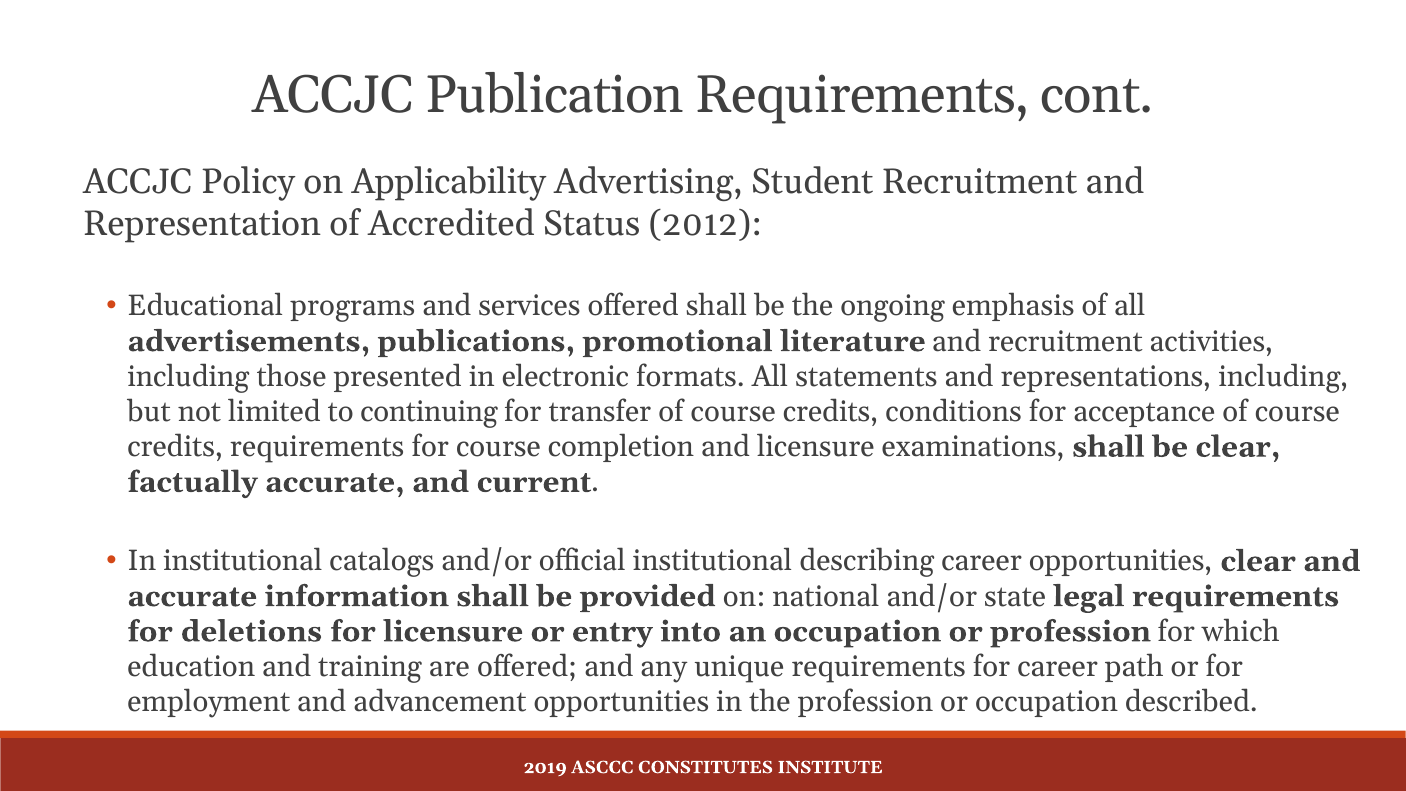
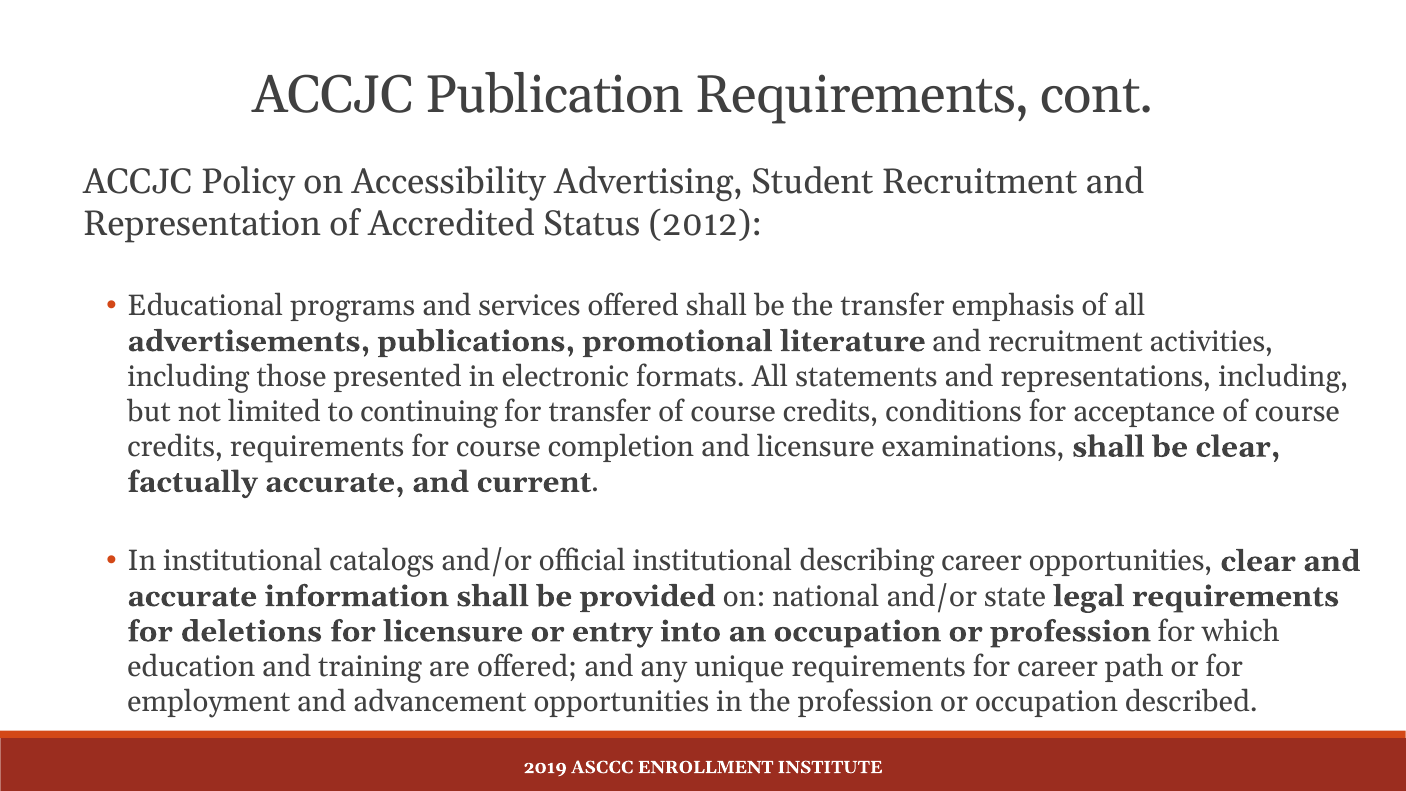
Applicability: Applicability -> Accessibility (449, 182)
the ongoing: ongoing -> transfer (892, 306)
CONSTITUTES: CONSTITUTES -> ENROLLMENT (706, 767)
